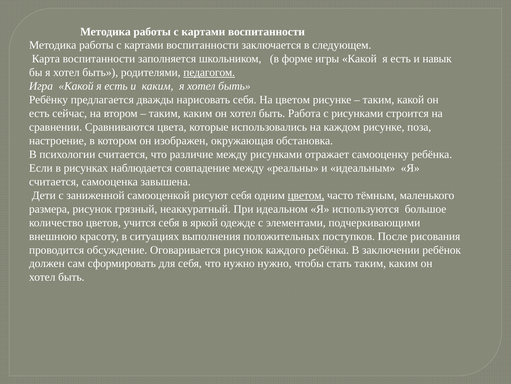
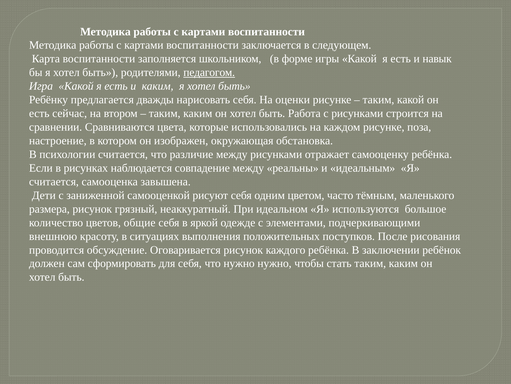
На цветом: цветом -> оценки (293, 100)
цветом underline: present -> none (306, 195)
учится: учится -> общие (140, 222)
